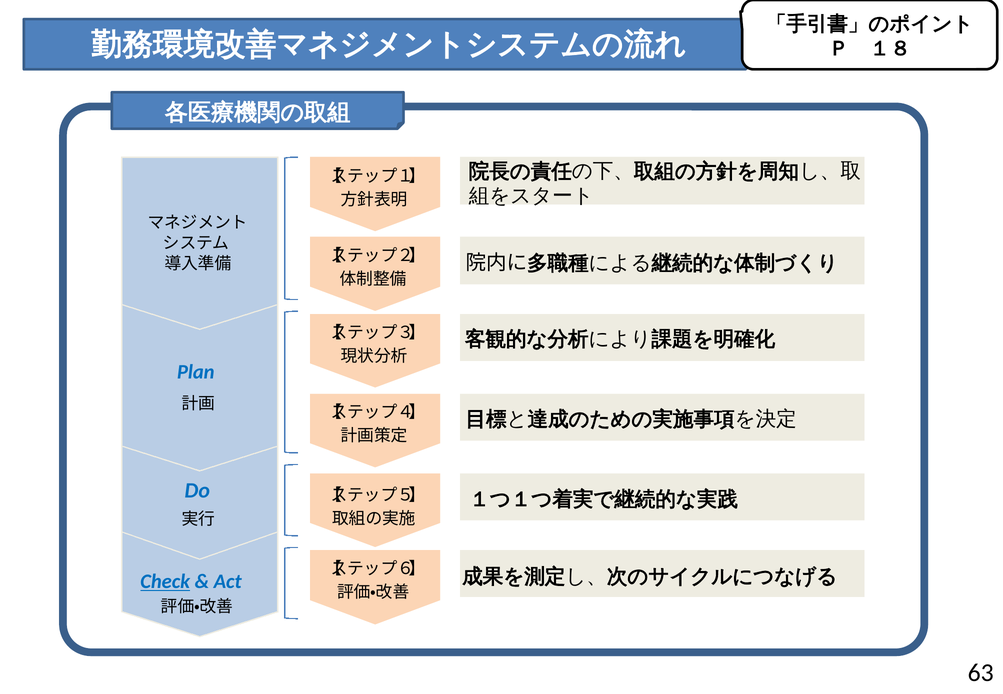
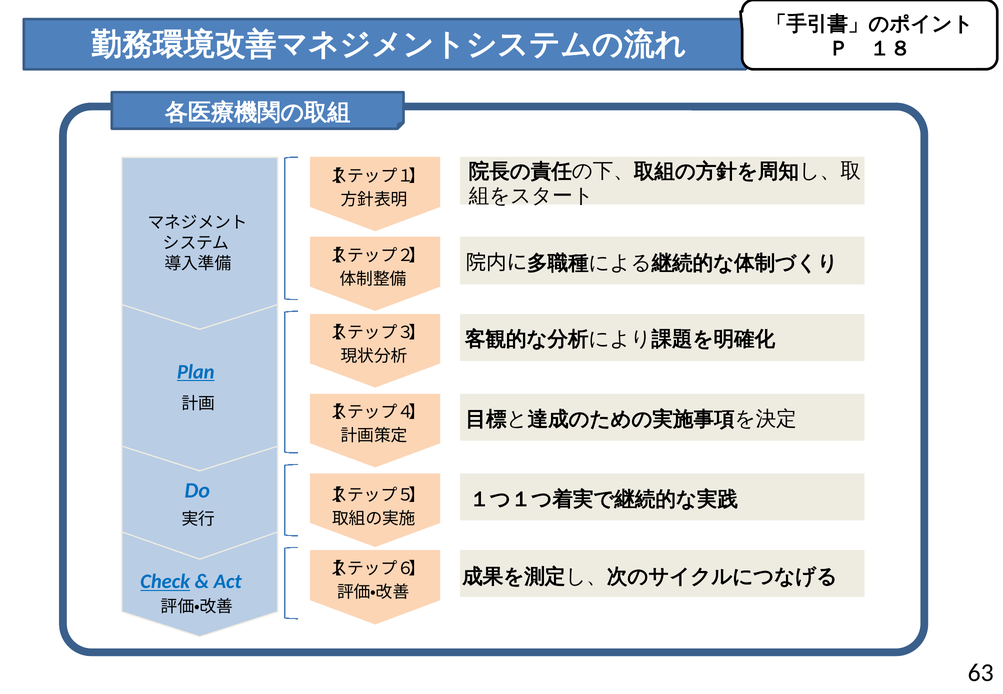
Plan underline: none -> present (196, 372)
